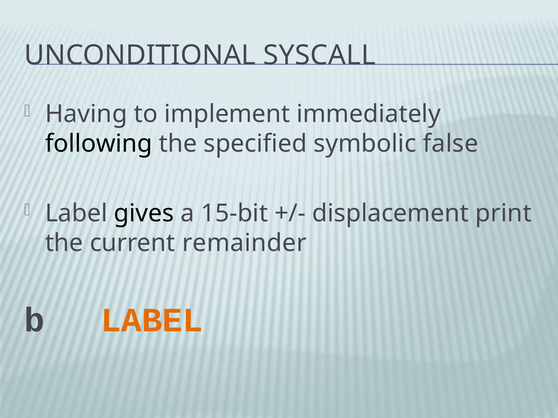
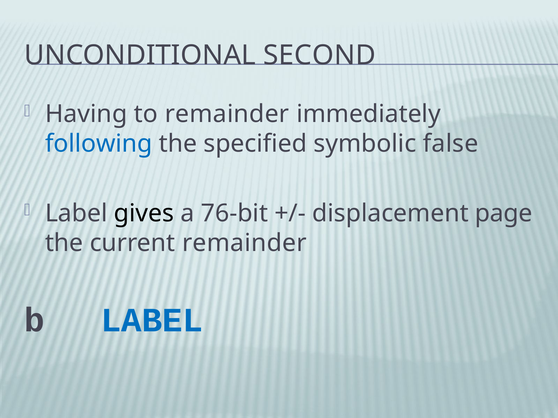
SYSCALL: SYSCALL -> SECOND (319, 55)
to implement: implement -> remainder (227, 114)
following colour: black -> blue (99, 144)
15-bit: 15-bit -> 76-bit (234, 213)
print: print -> page (504, 213)
LABEL colour: orange -> blue (152, 321)
